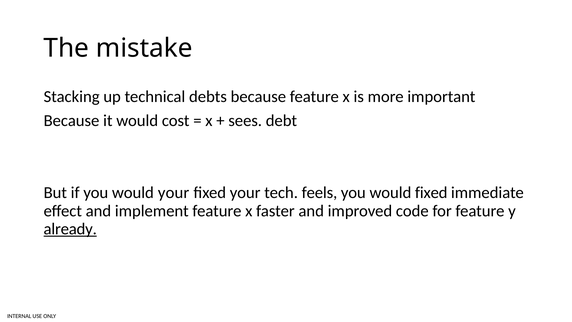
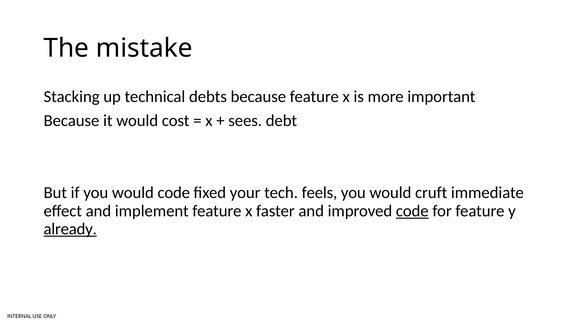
would your: your -> code (174, 193)
would fixed: fixed -> cruft (431, 193)
code underline: none -> present (412, 211)
